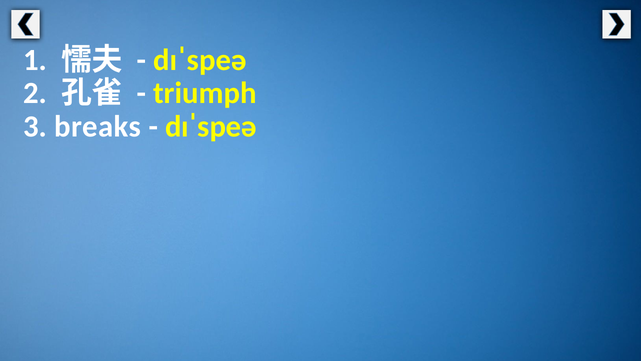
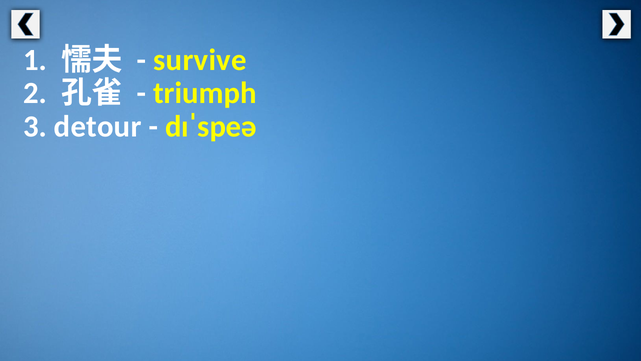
dɪˈspeə: dɪˈspeə -> survive (200, 60)
breaks: breaks -> detour (98, 126)
